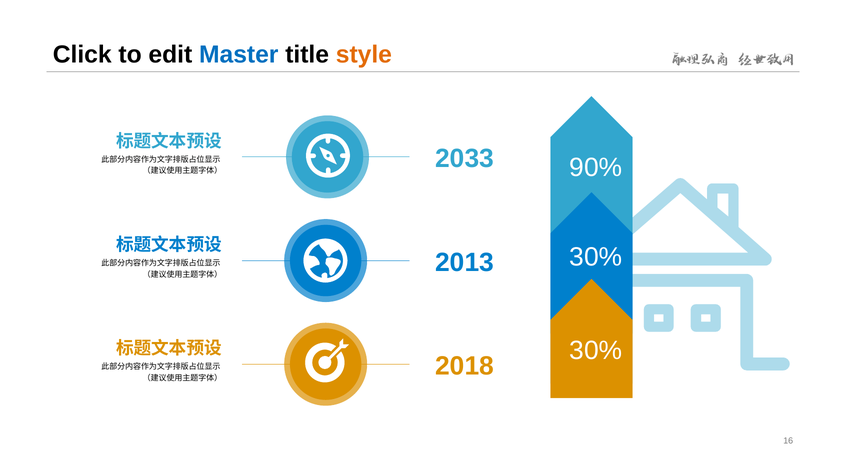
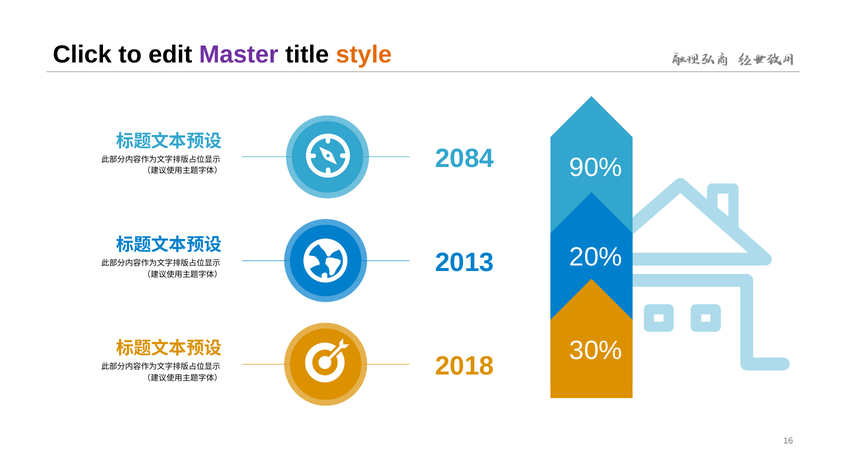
Master colour: blue -> purple (239, 55)
2033: 2033 -> 2084 (465, 159)
30%: 30% -> 20% (596, 257)
